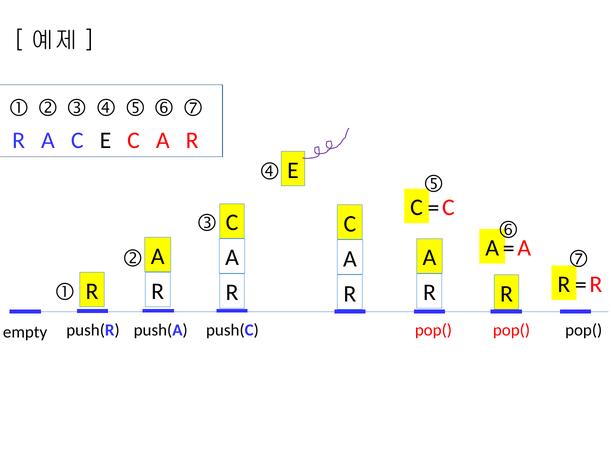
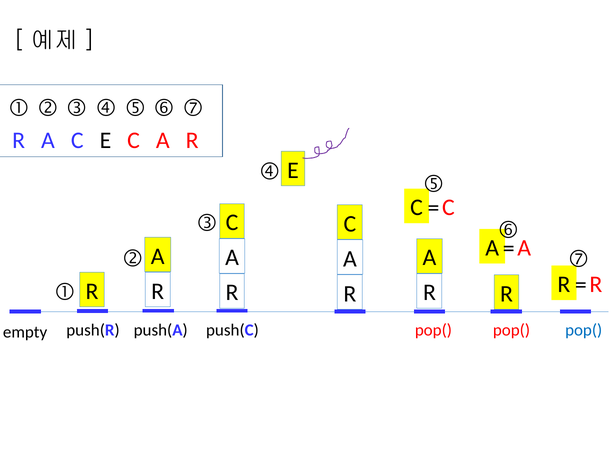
pop( colour: black -> blue (584, 330)
